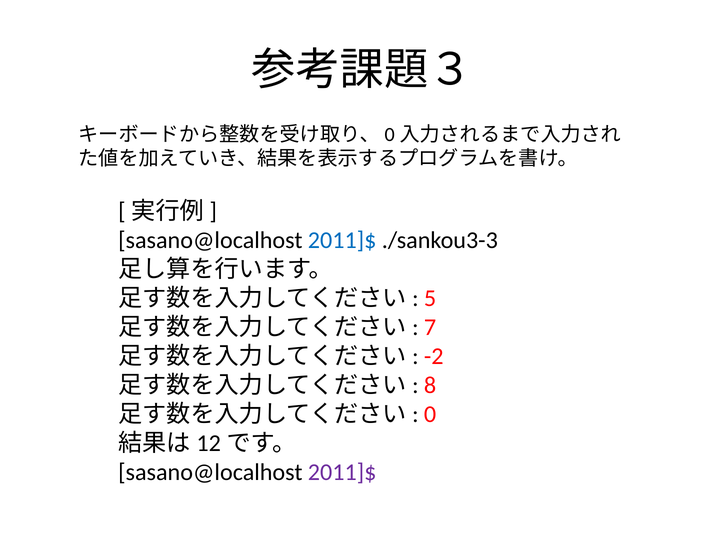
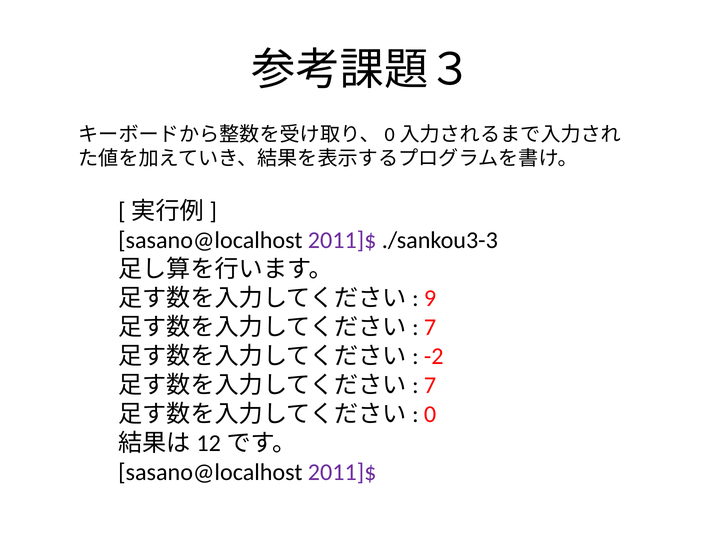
2011]$ colour: blue -> purple (342, 240)
5: 5 -> 9 (430, 298)
8: 8 -> 7 (430, 385)
